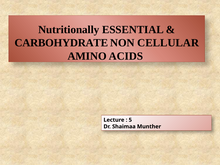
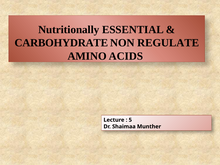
CELLULAR: CELLULAR -> REGULATE (168, 43)
